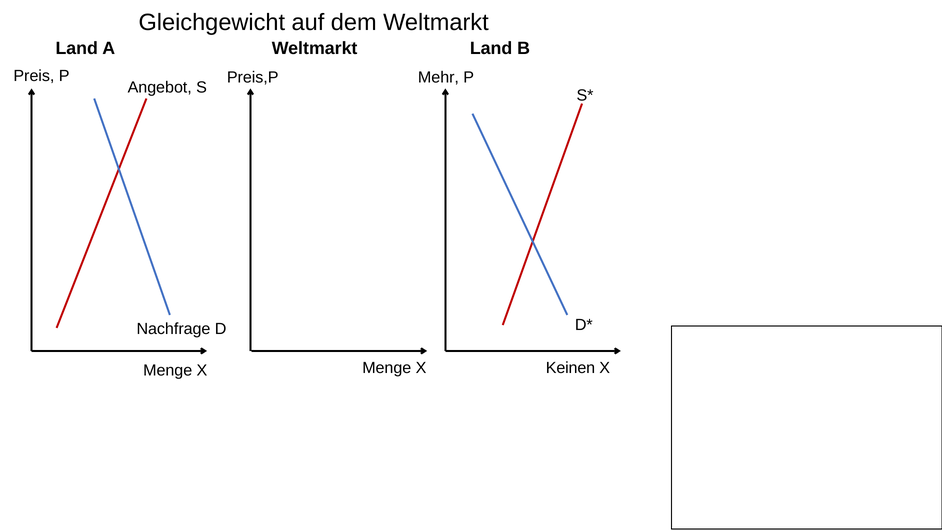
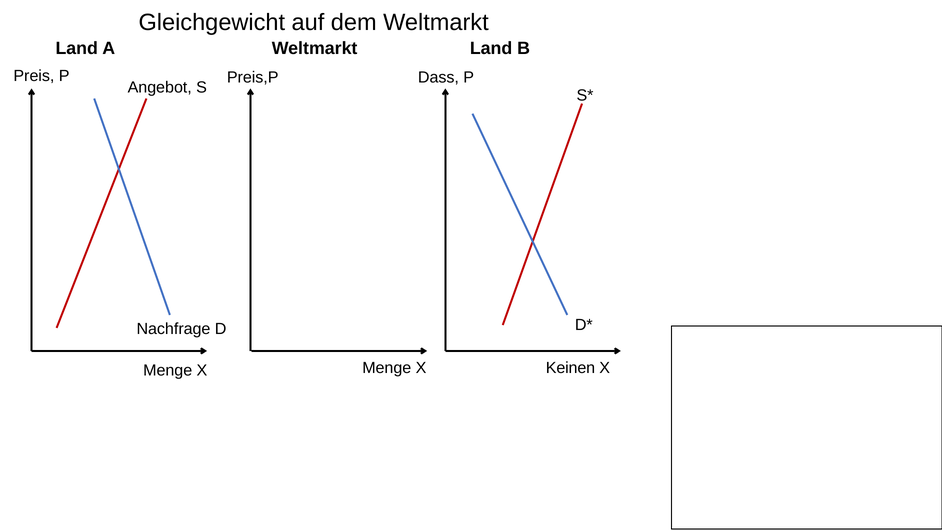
Mehr: Mehr -> Dass (438, 77)
